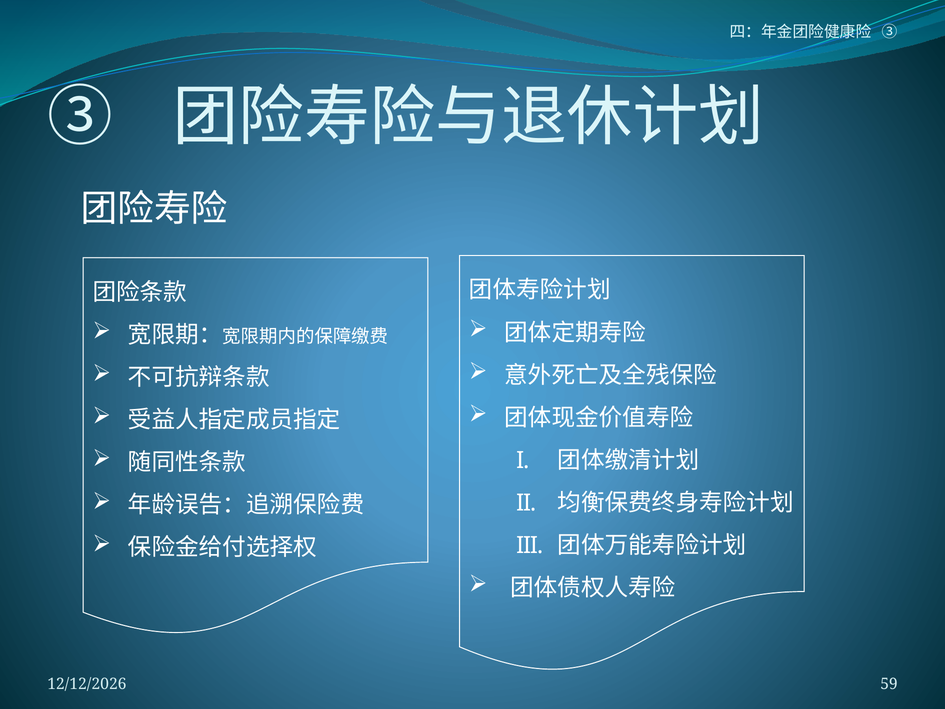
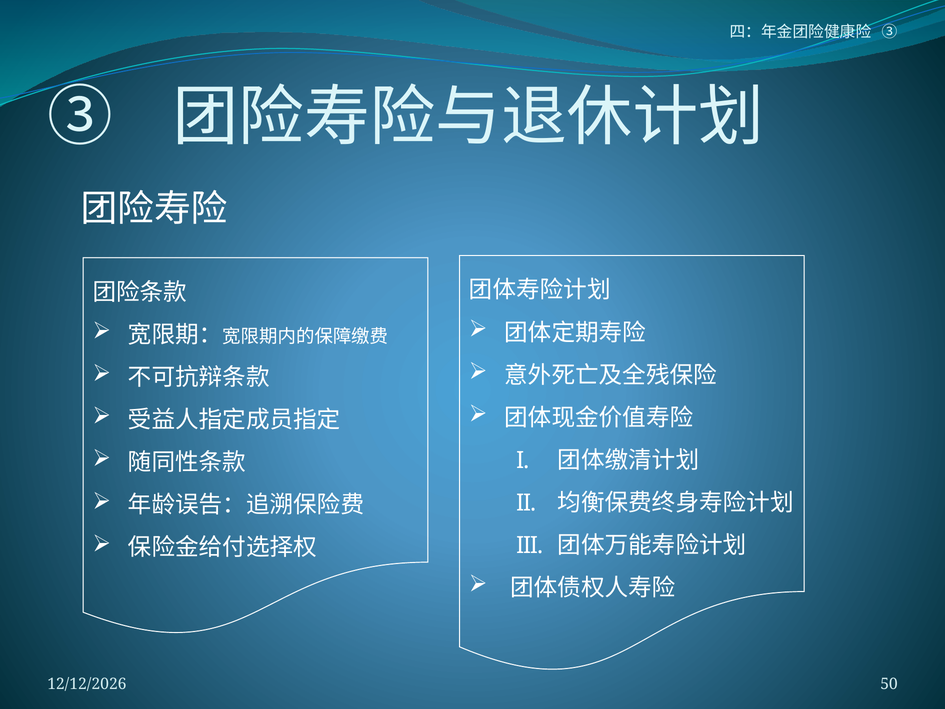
59: 59 -> 50 (889, 684)
